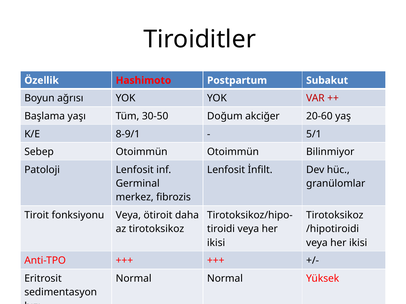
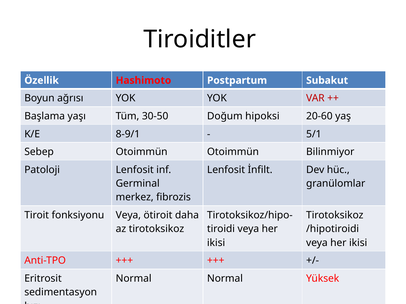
akciğer: akciğer -> hipoksi (262, 116)
